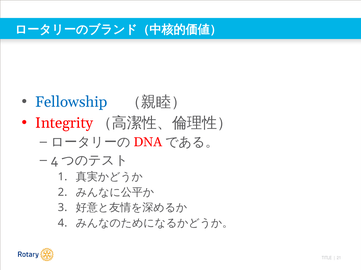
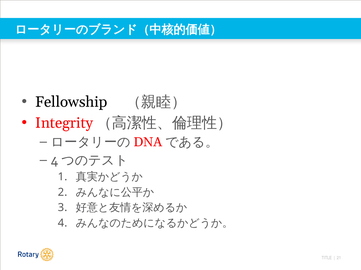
Fellowship colour: blue -> black (71, 102)
